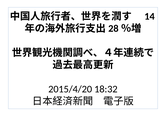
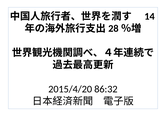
18:32: 18:32 -> 86:32 (106, 90)
